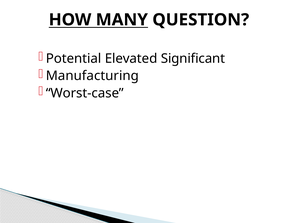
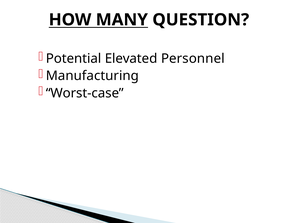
Significant: Significant -> Personnel (193, 59)
